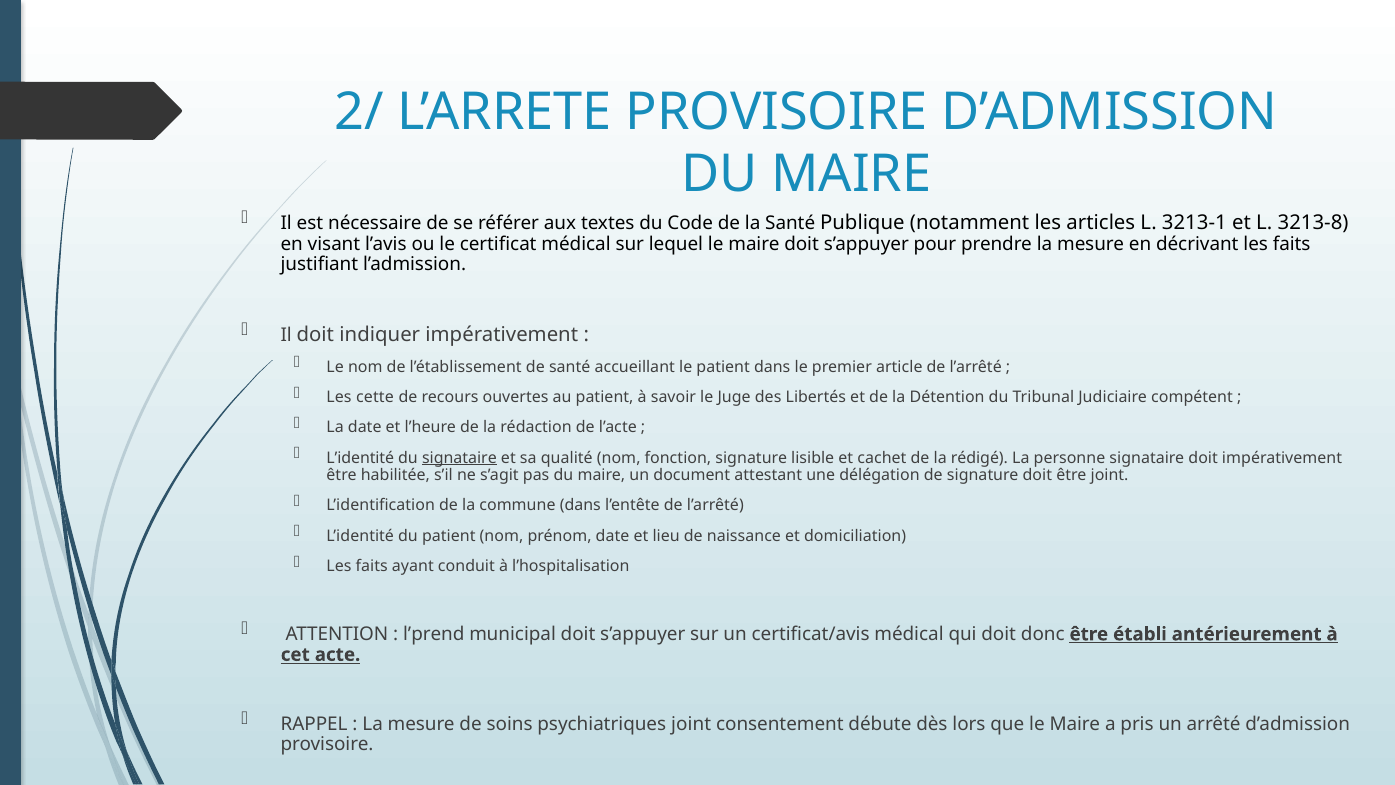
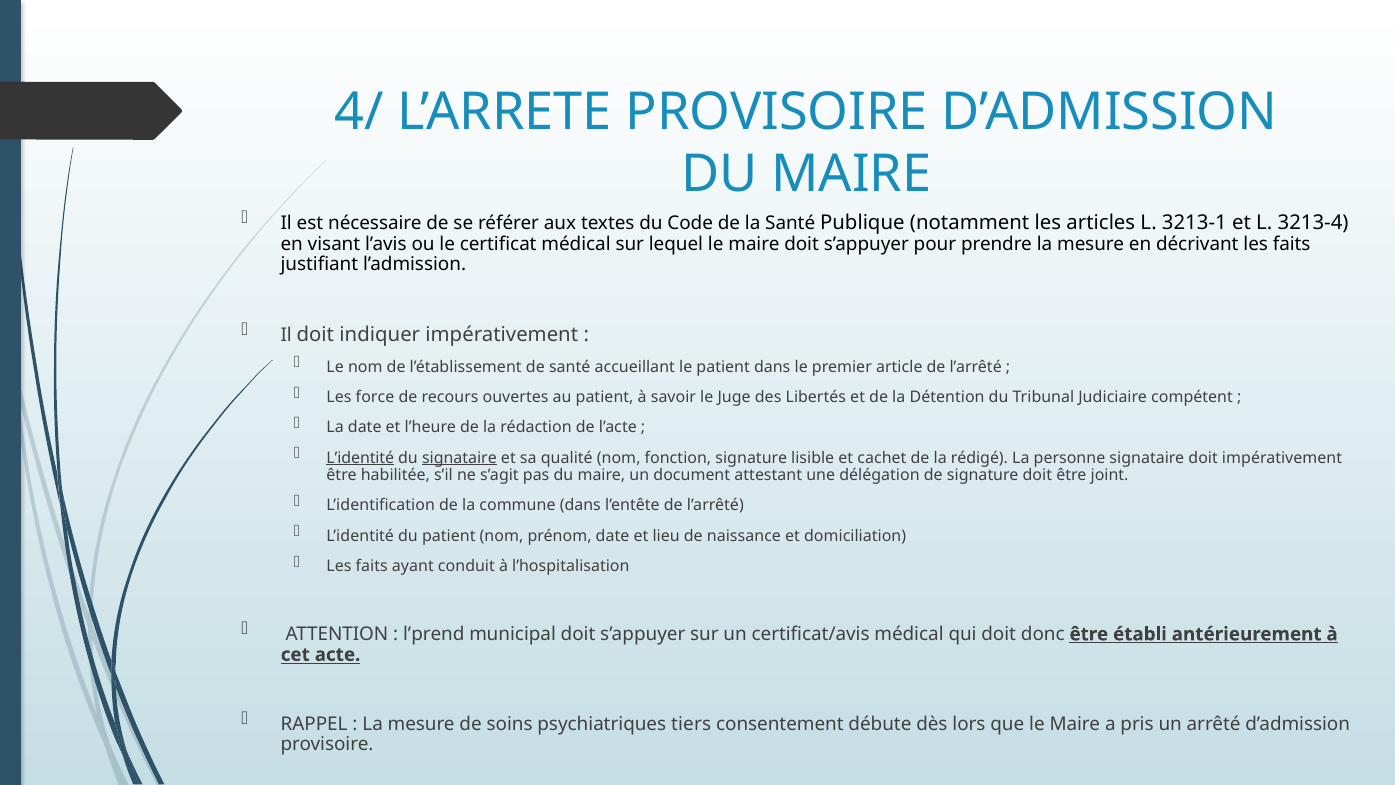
2/: 2/ -> 4/ (360, 112)
3213-8: 3213-8 -> 3213-4 (1313, 223)
cette: cette -> force (375, 397)
L’identité underline: none -> present (360, 458)
psychiatriques joint: joint -> tiers (691, 724)
